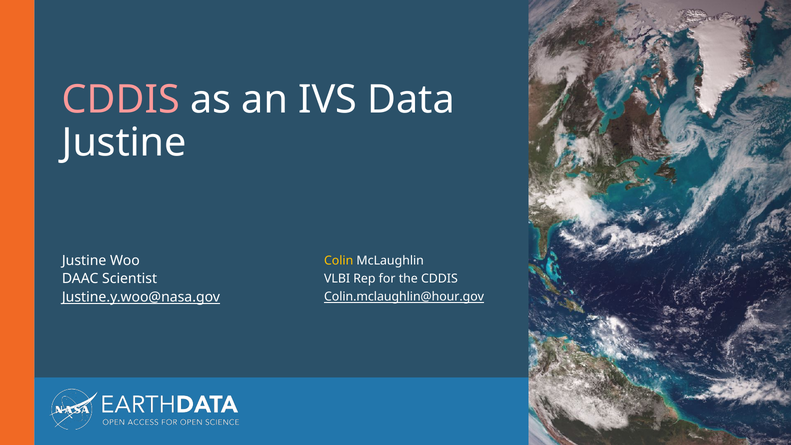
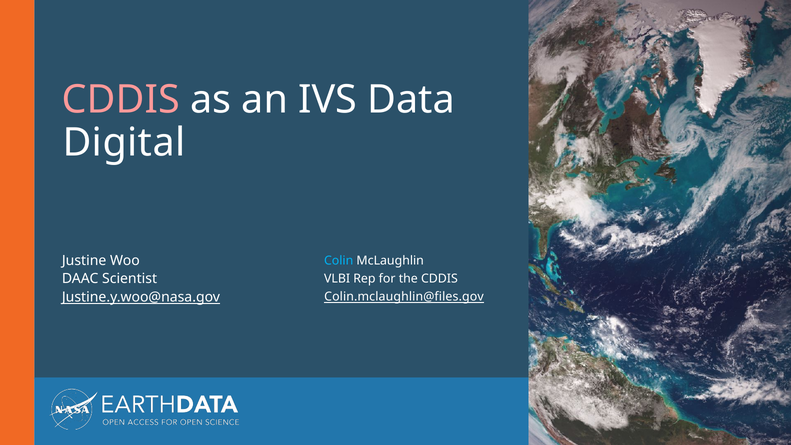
Justine: Justine -> Digital (124, 143)
Colin colour: yellow -> light blue (339, 261)
Colin.mclaughlin@hour.gov: Colin.mclaughlin@hour.gov -> Colin.mclaughlin@files.gov (404, 297)
